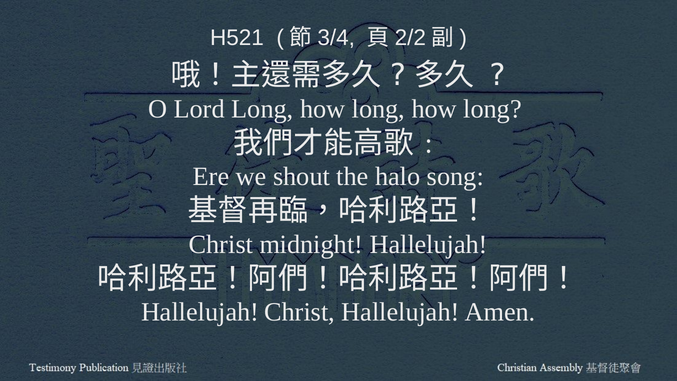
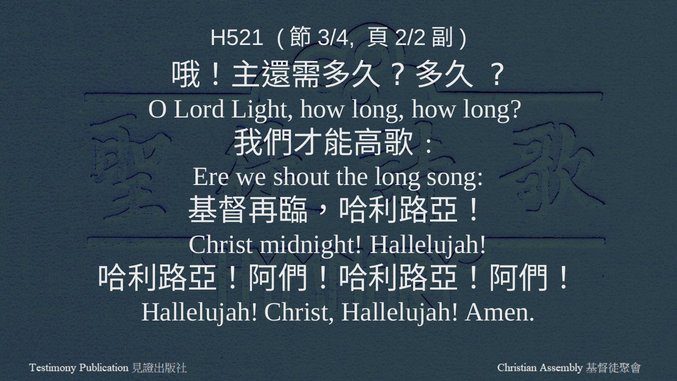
Lord Long: Long -> Light (263, 109)
the halo: halo -> long (398, 177)
